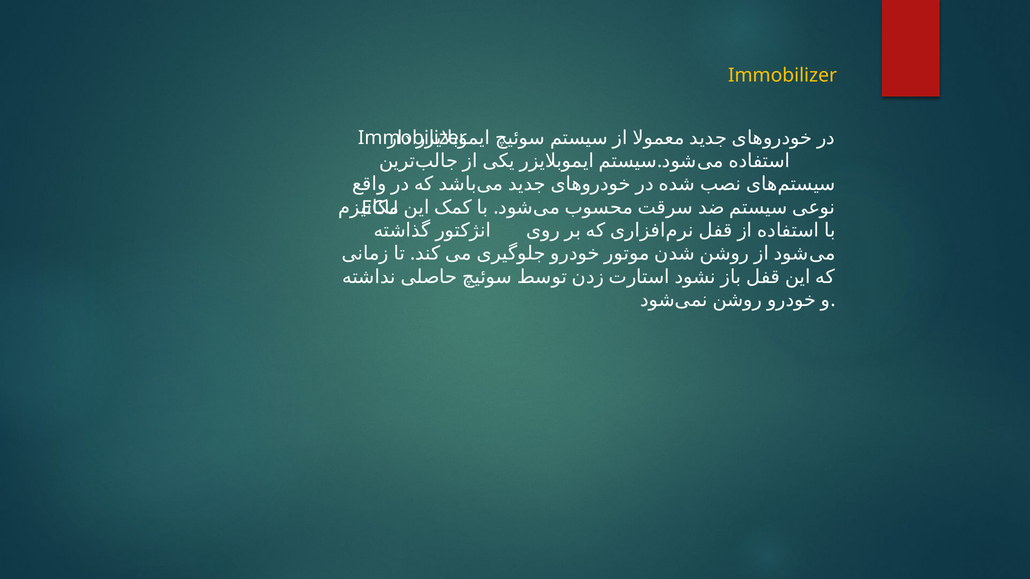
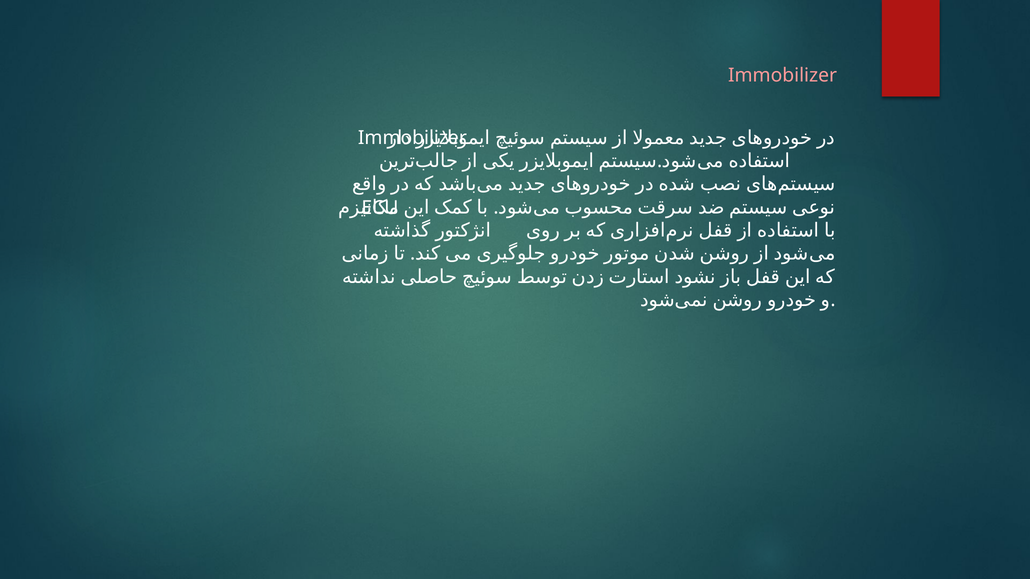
Immobilizer colour: yellow -> pink (783, 76)
